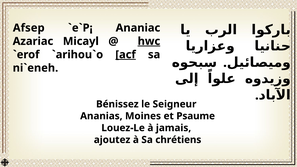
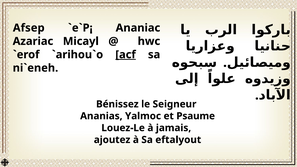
hwc underline: present -> none (149, 41)
Moines: Moines -> Yalmoc (143, 116)
chrétiens: chrétiens -> eftalyout (178, 140)
